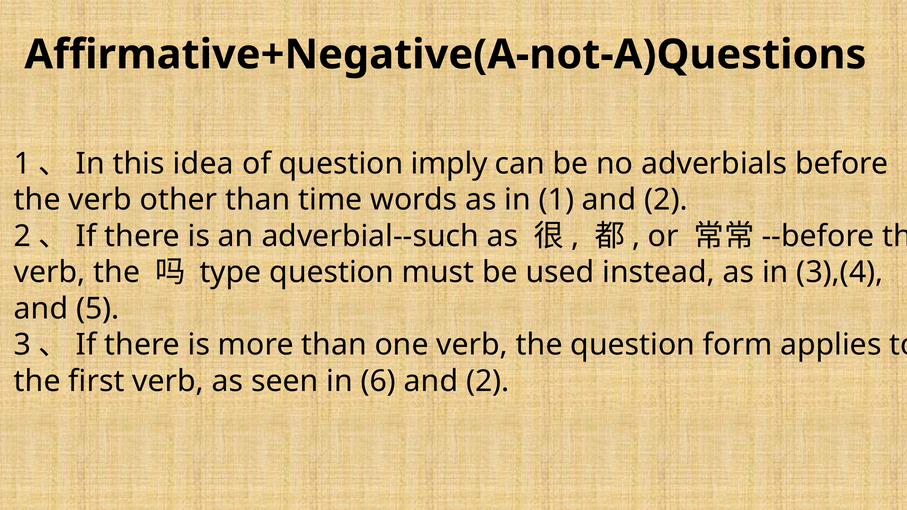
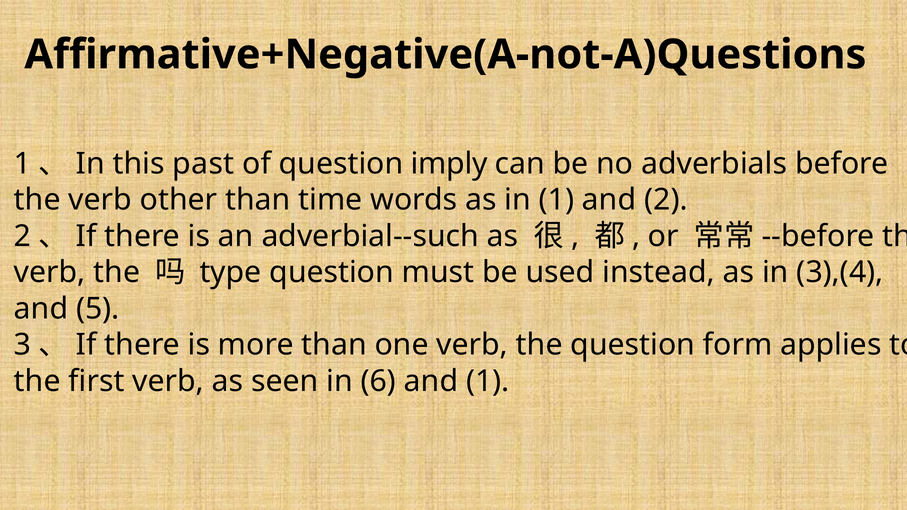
idea: idea -> past (203, 164)
6 and 2: 2 -> 1 (488, 381)
